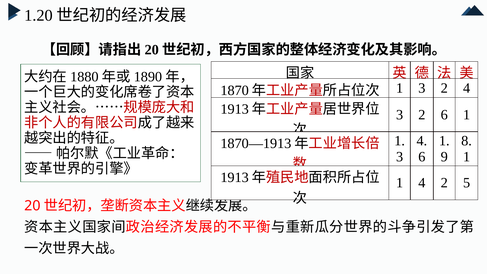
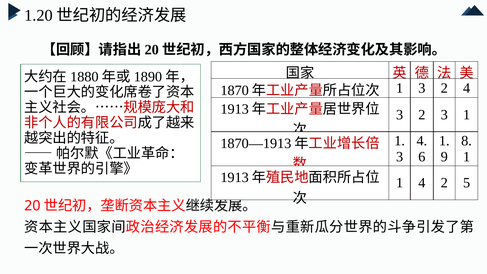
2 6: 6 -> 3 (444, 115)
